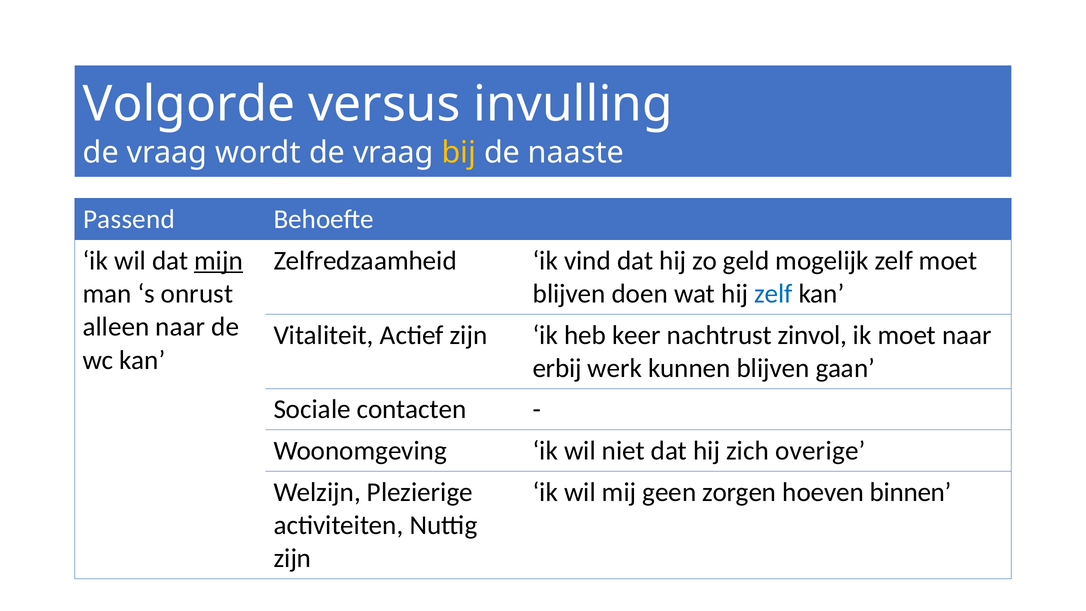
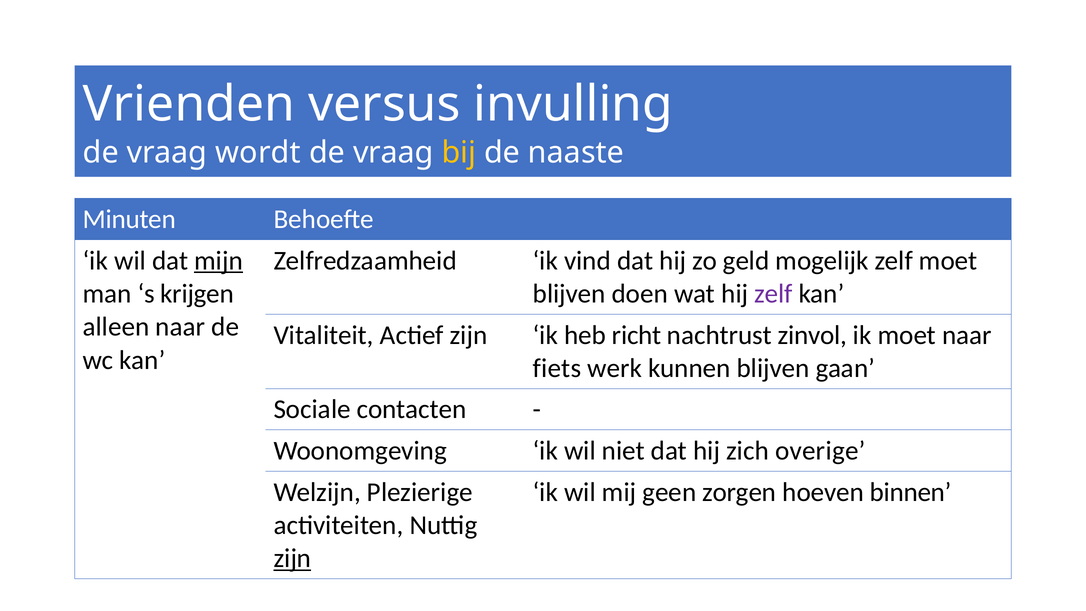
Volgorde: Volgorde -> Vrienden (189, 104)
Passend: Passend -> Minuten (129, 219)
onrust: onrust -> krijgen (197, 294)
zelf colour: blue -> purple (773, 294)
keer: keer -> richt (637, 335)
erbij: erbij -> fiets (557, 368)
zijn underline: none -> present (292, 558)
